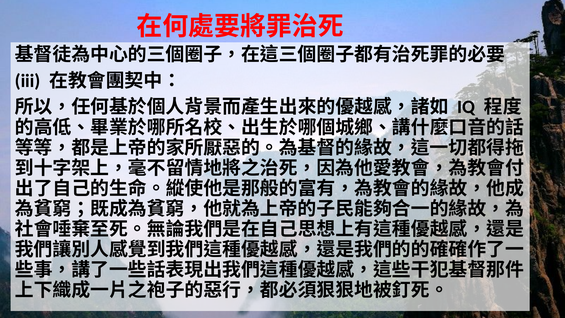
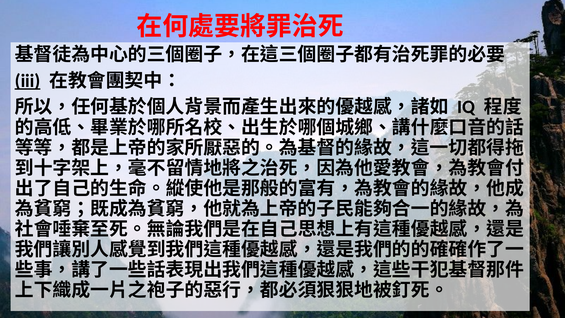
iii underline: none -> present (28, 81)
